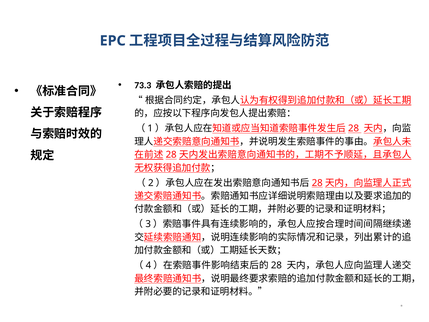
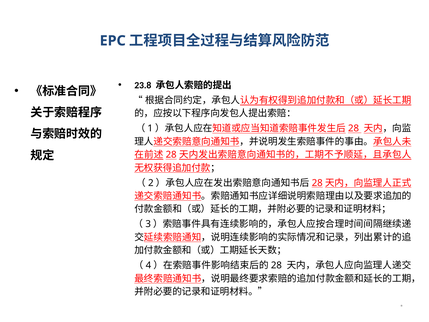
73.3: 73.3 -> 23.8 (143, 85)
